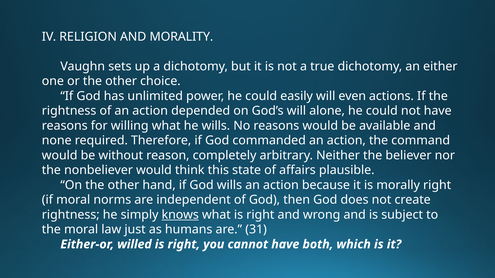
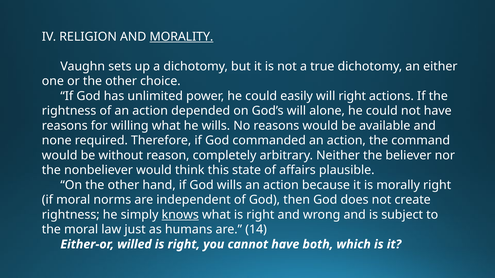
MORALITY underline: none -> present (181, 37)
will even: even -> right (352, 96)
31: 31 -> 14 (256, 230)
